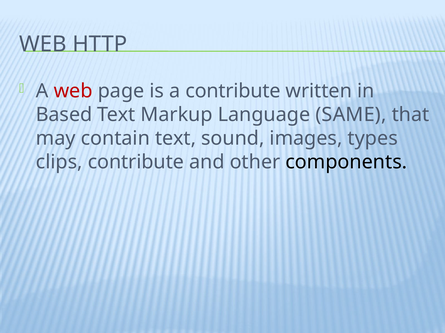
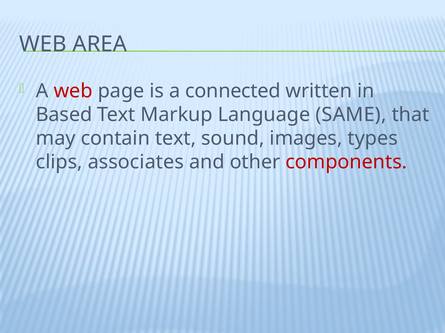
HTTP: HTTP -> AREA (100, 44)
a contribute: contribute -> connected (233, 91)
clips contribute: contribute -> associates (136, 162)
components colour: black -> red (346, 162)
